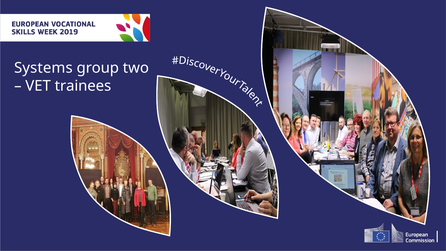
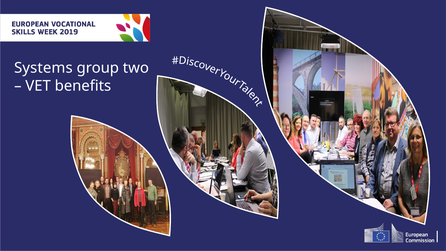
trainees: trainees -> benefits (83, 86)
